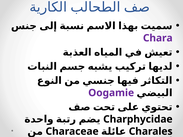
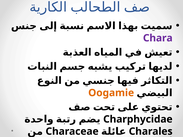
Oogamie colour: purple -> orange (111, 93)
